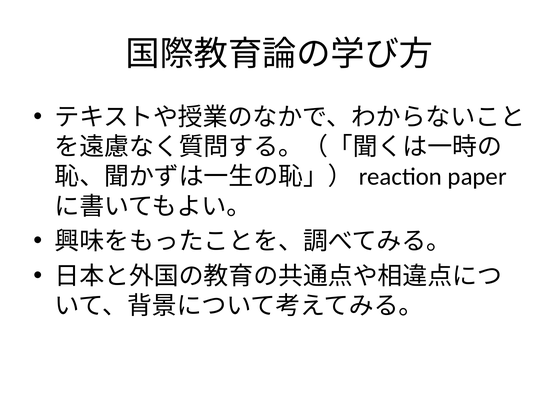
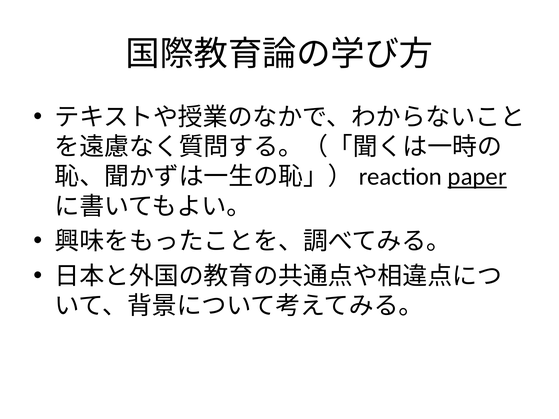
paper underline: none -> present (477, 177)
